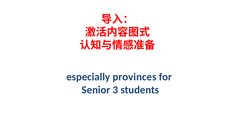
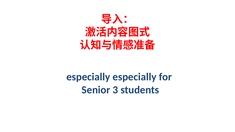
especially provinces: provinces -> especially (135, 77)
